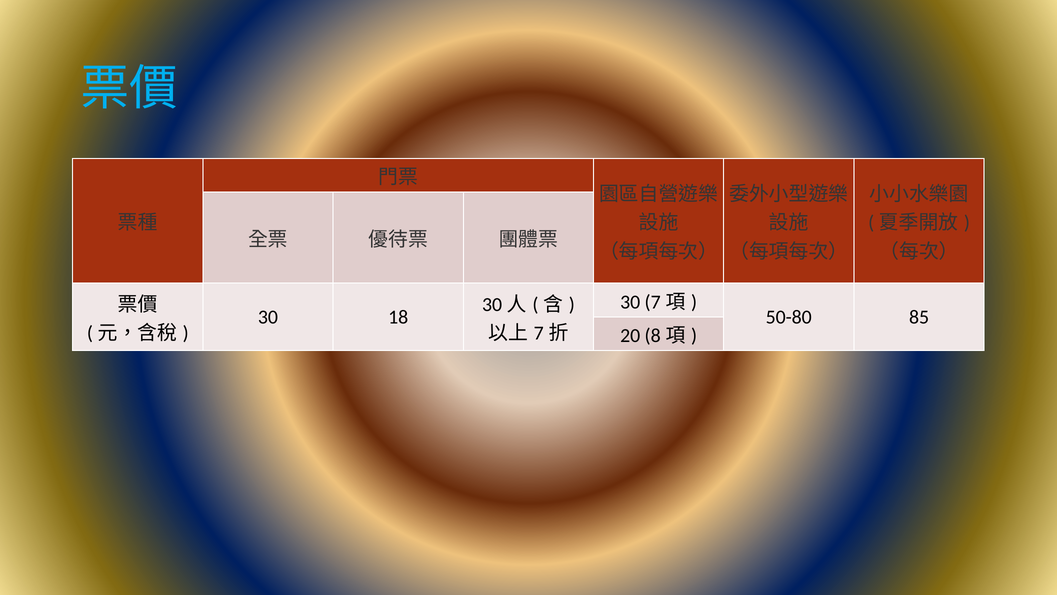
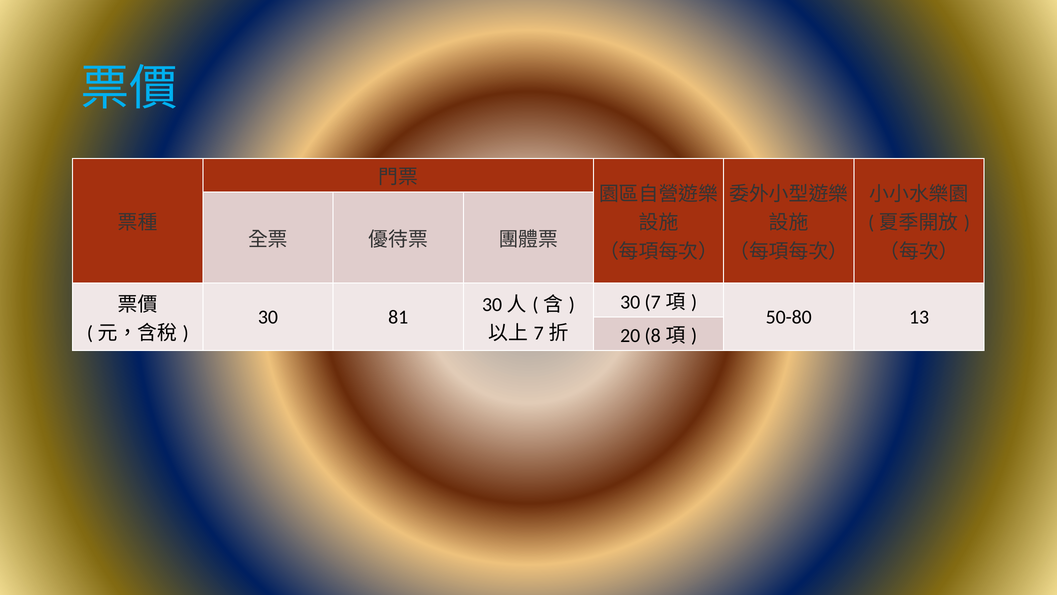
18: 18 -> 81 (398, 317)
85: 85 -> 13 (919, 317)
